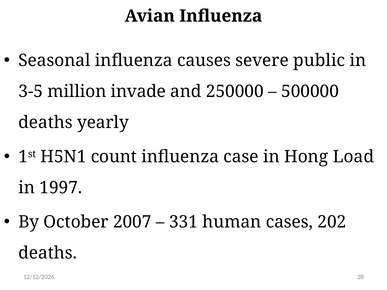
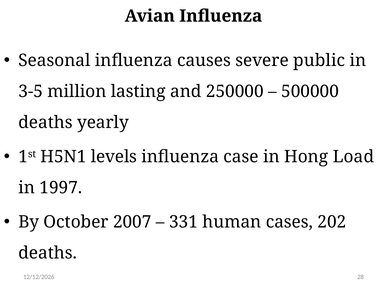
invade: invade -> lasting (138, 92)
count: count -> levels (114, 157)
